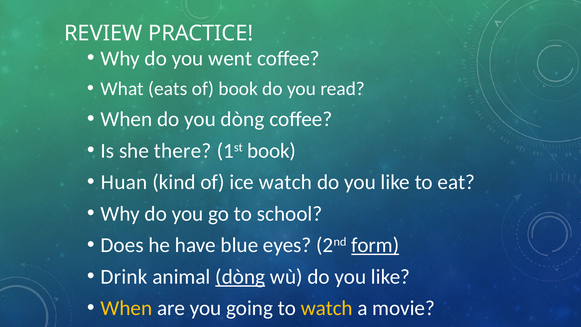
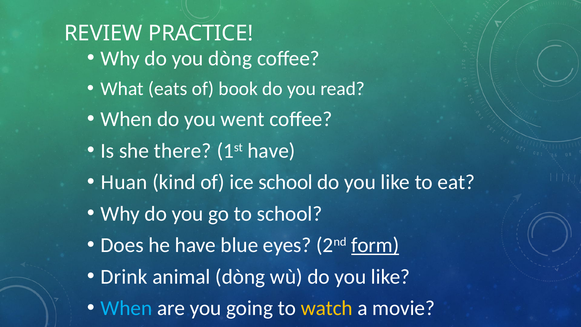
you went: went -> dòng (230, 58)
you dòng: dòng -> went (243, 119)
1st book: book -> have (271, 151)
ice watch: watch -> school (286, 182)
dòng underline: present -> none (240, 277)
When colour: yellow -> light blue (126, 308)
